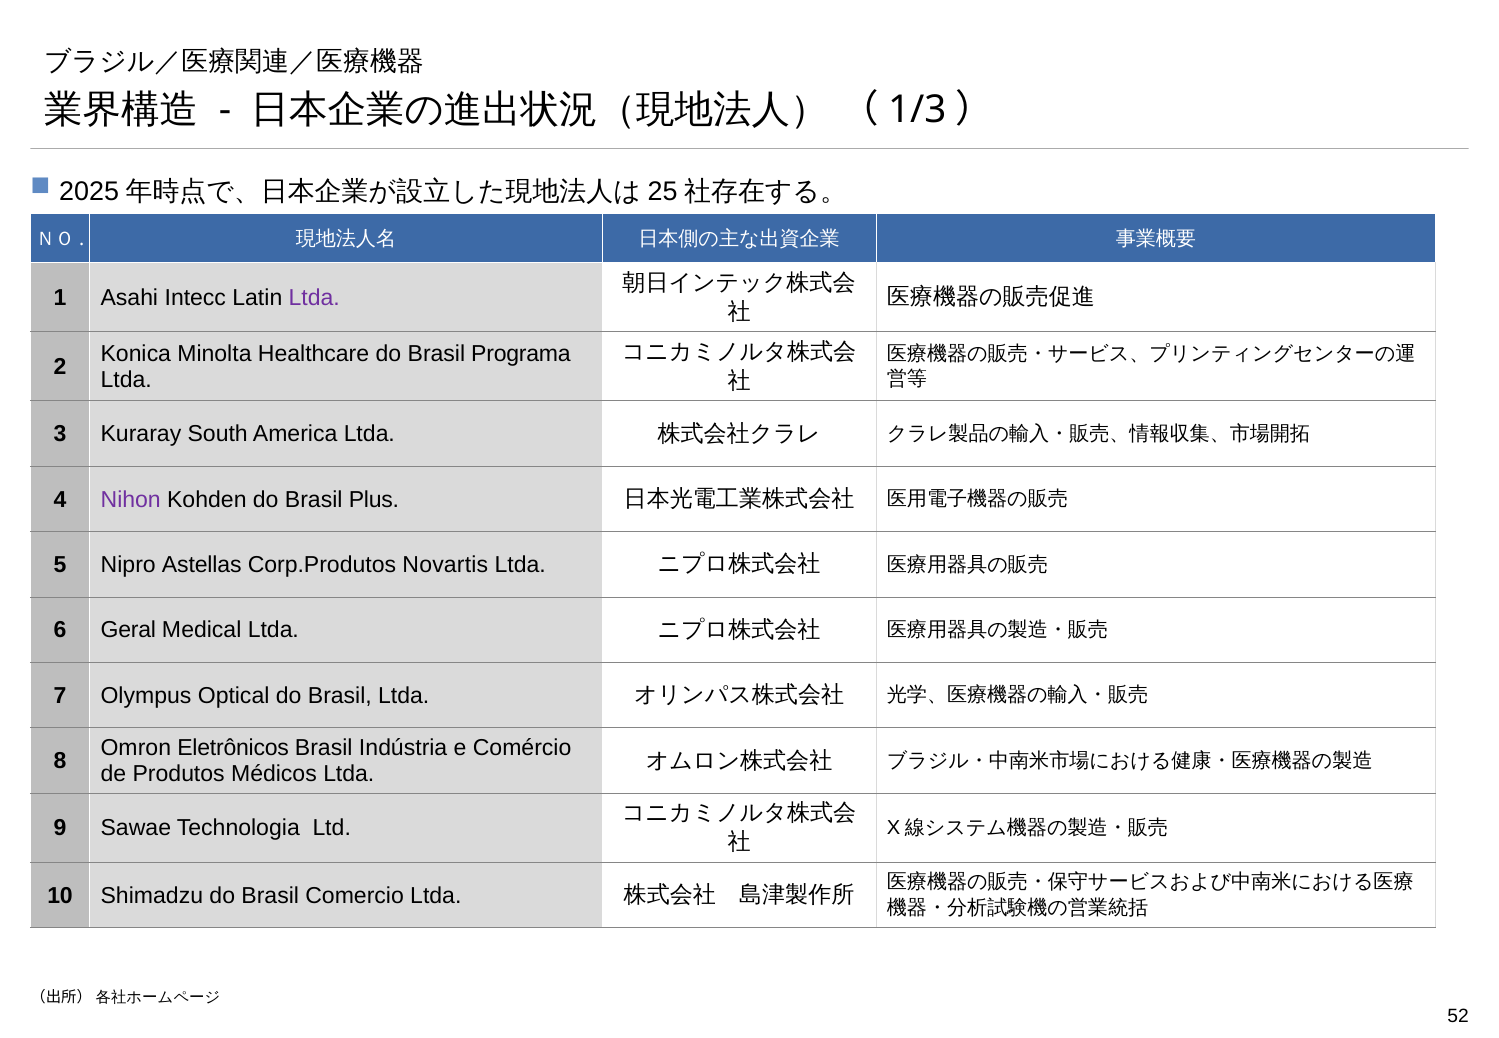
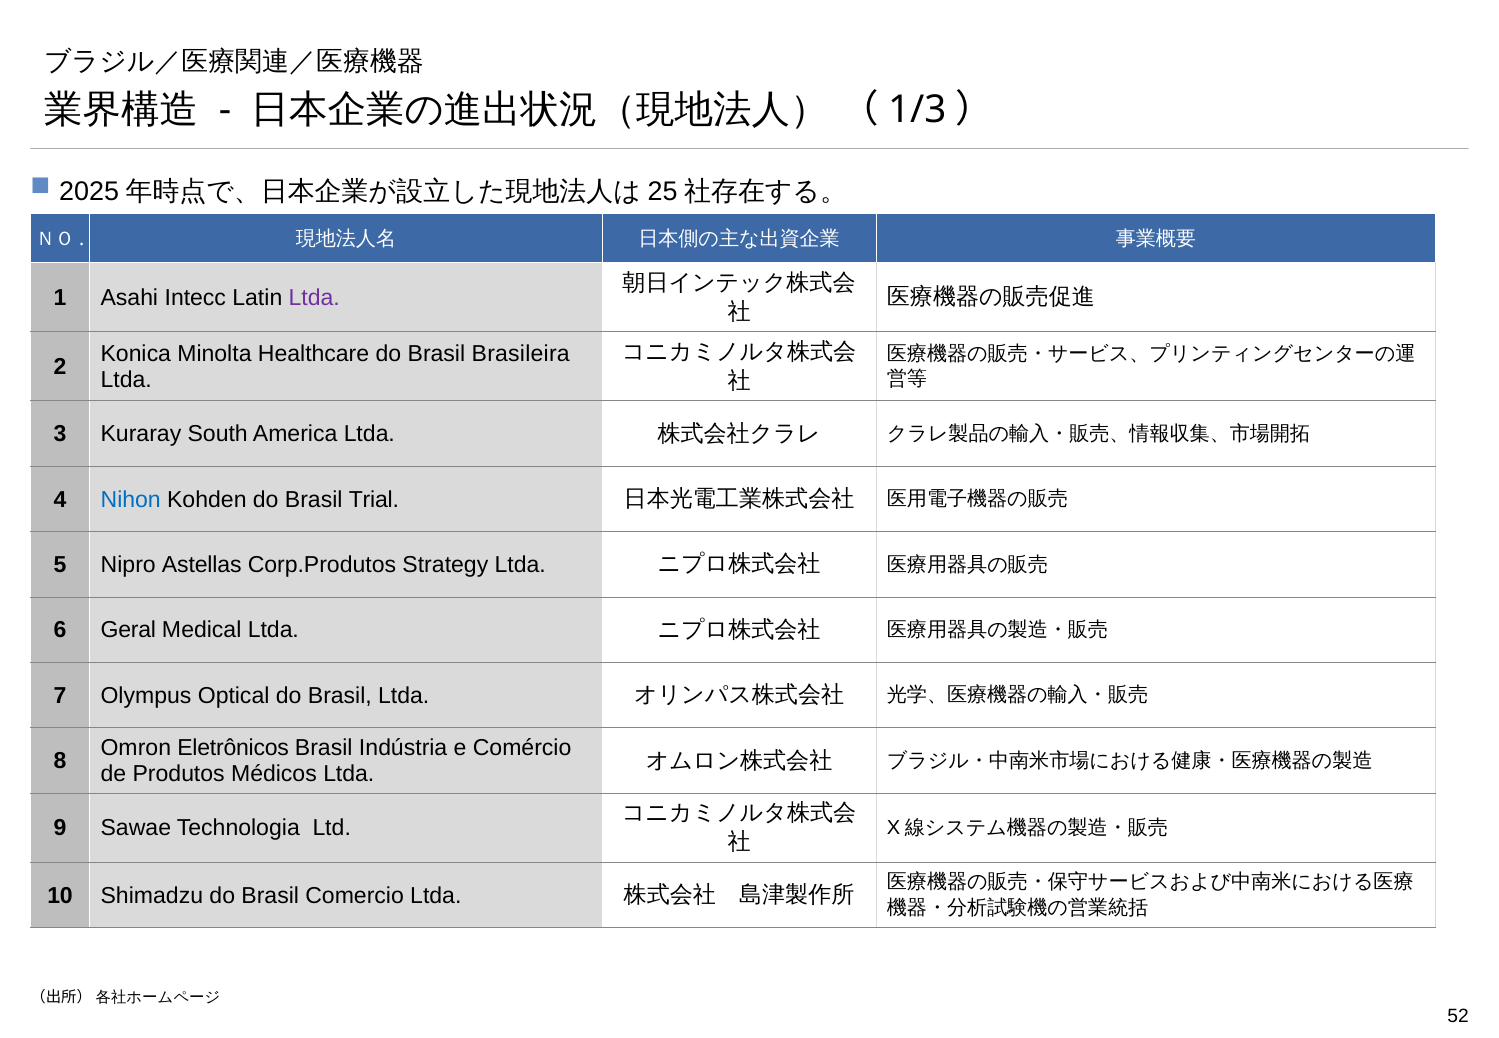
Programa: Programa -> Brasileira (521, 354)
Nihon colour: purple -> blue (131, 499)
Plus: Plus -> Trial (374, 499)
Novartis: Novartis -> Strategy (445, 565)
